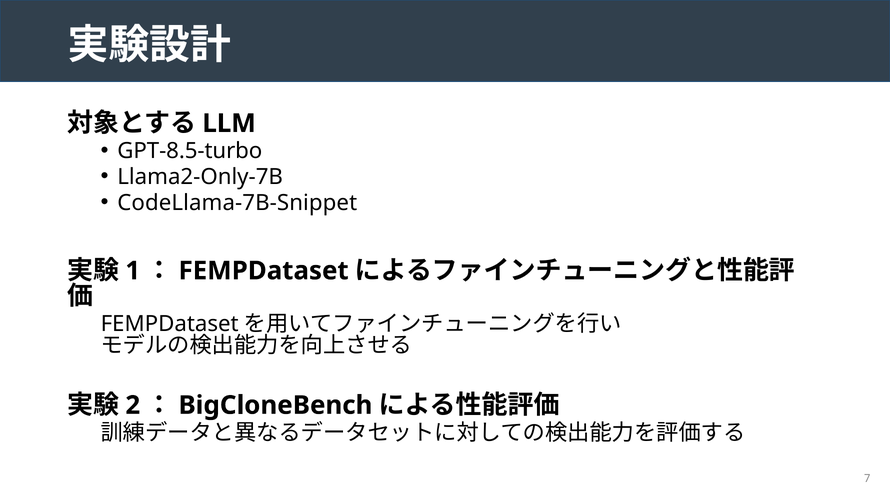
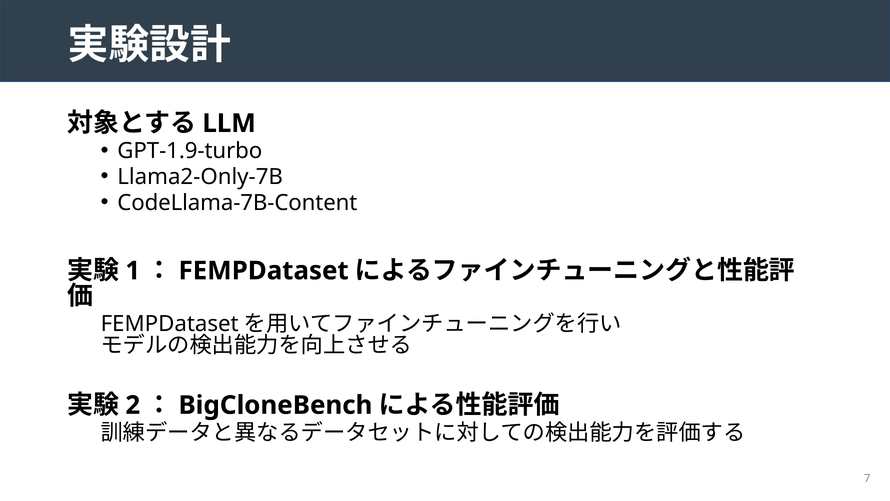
GPT-8.5-turbo: GPT-8.5-turbo -> GPT-1.9-turbo (190, 151)
CodeLlama-7B-Snippet: CodeLlama-7B-Snippet -> CodeLlama-7B-Content (237, 203)
